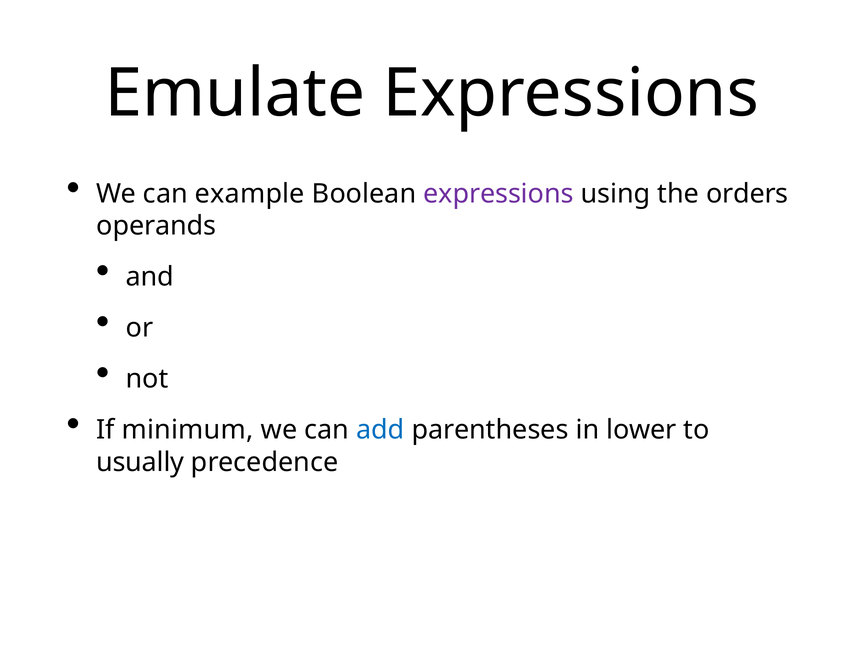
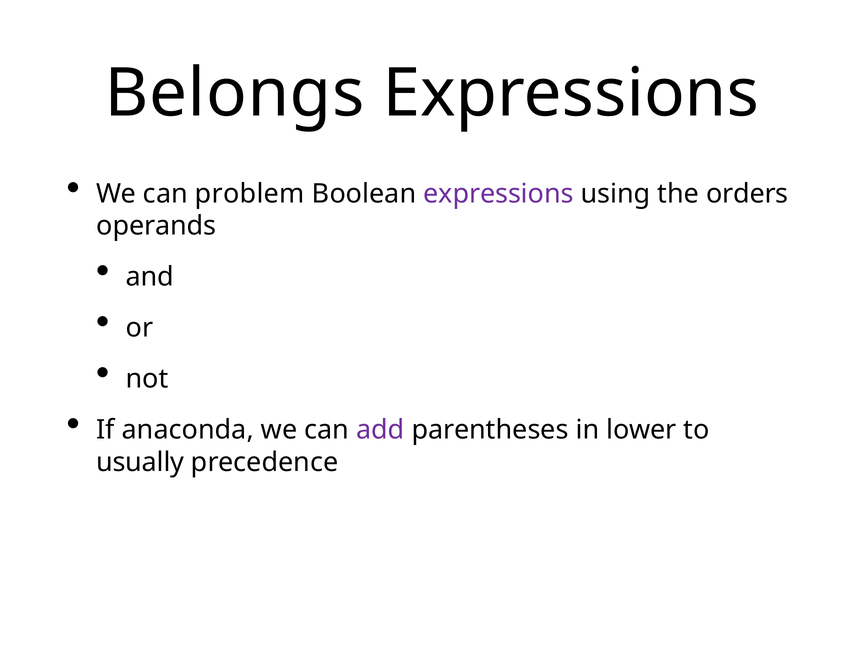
Emulate: Emulate -> Belongs (235, 93)
example: example -> problem (250, 194)
minimum: minimum -> anaconda (188, 430)
add colour: blue -> purple (380, 430)
